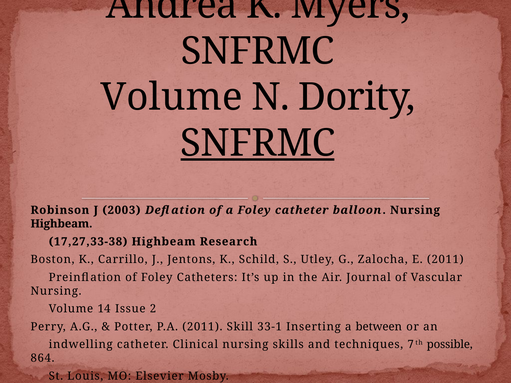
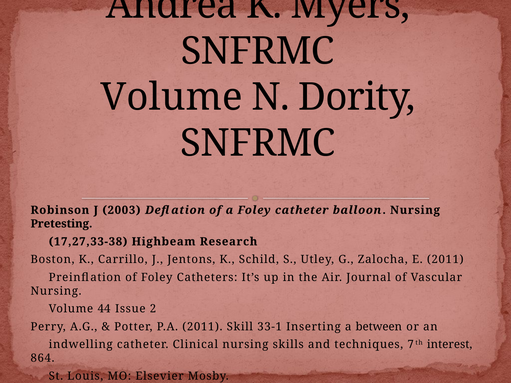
SNFRMC underline: present -> none (258, 143)
Highbeam: Highbeam -> Pretesting (61, 224)
14: 14 -> 44 (104, 309)
possible: possible -> interest (450, 345)
